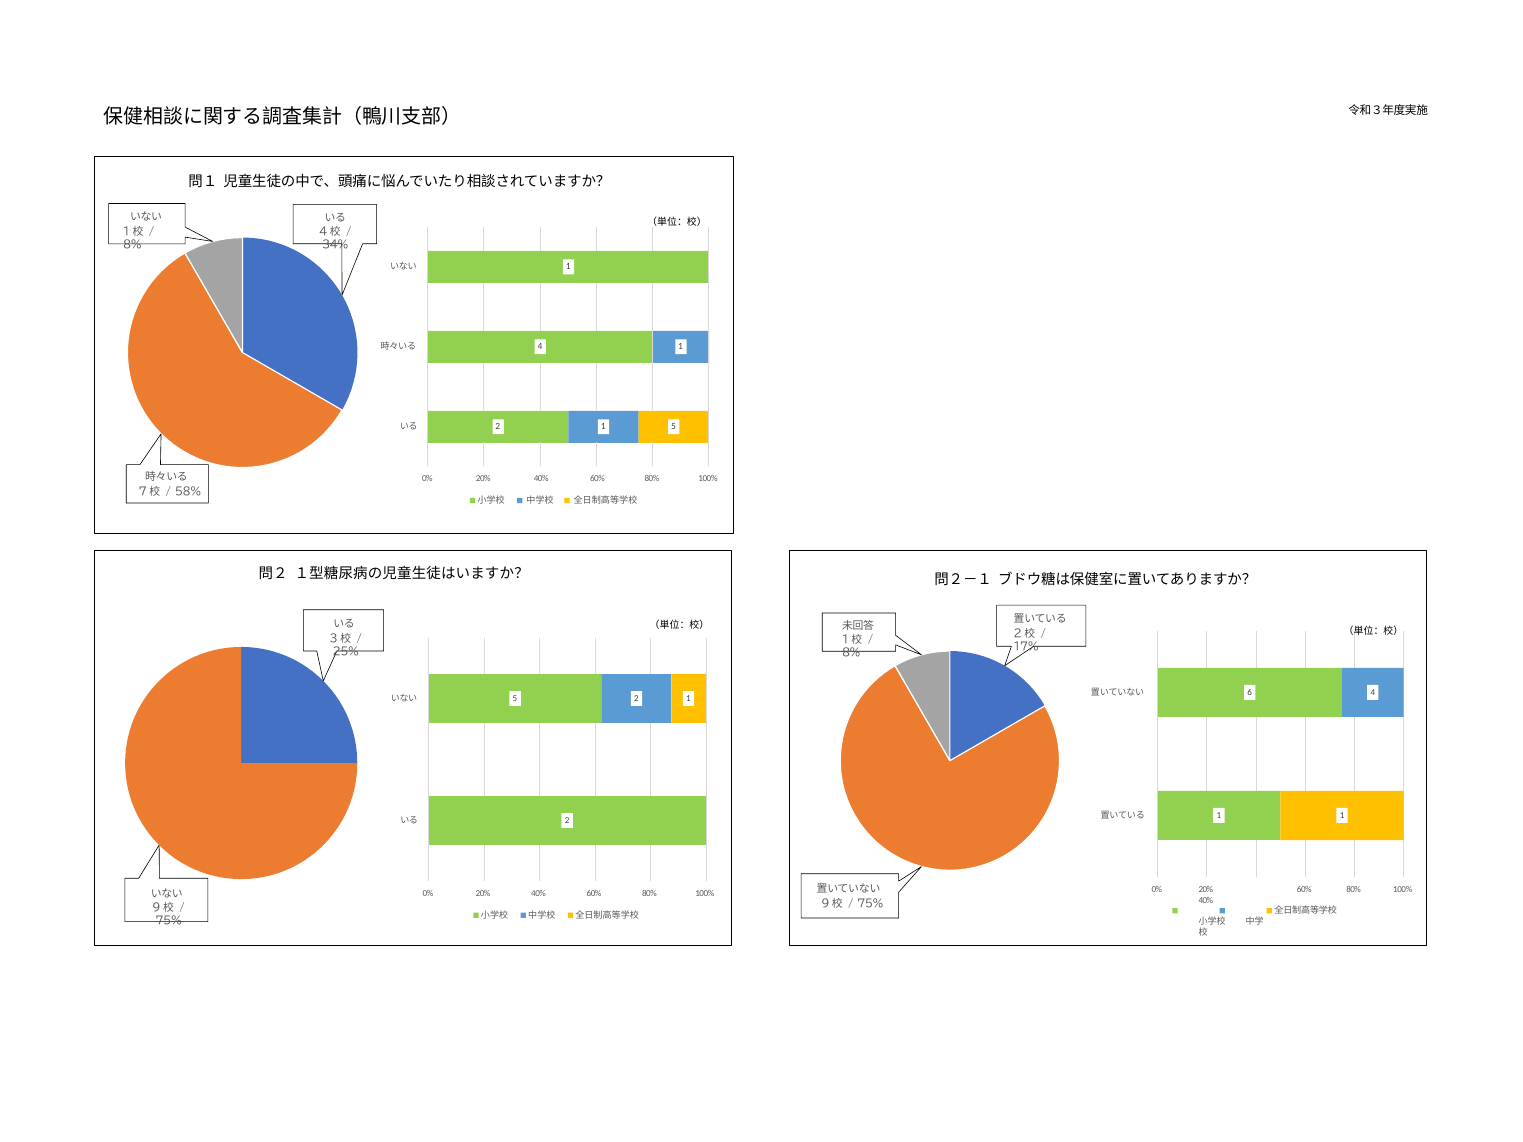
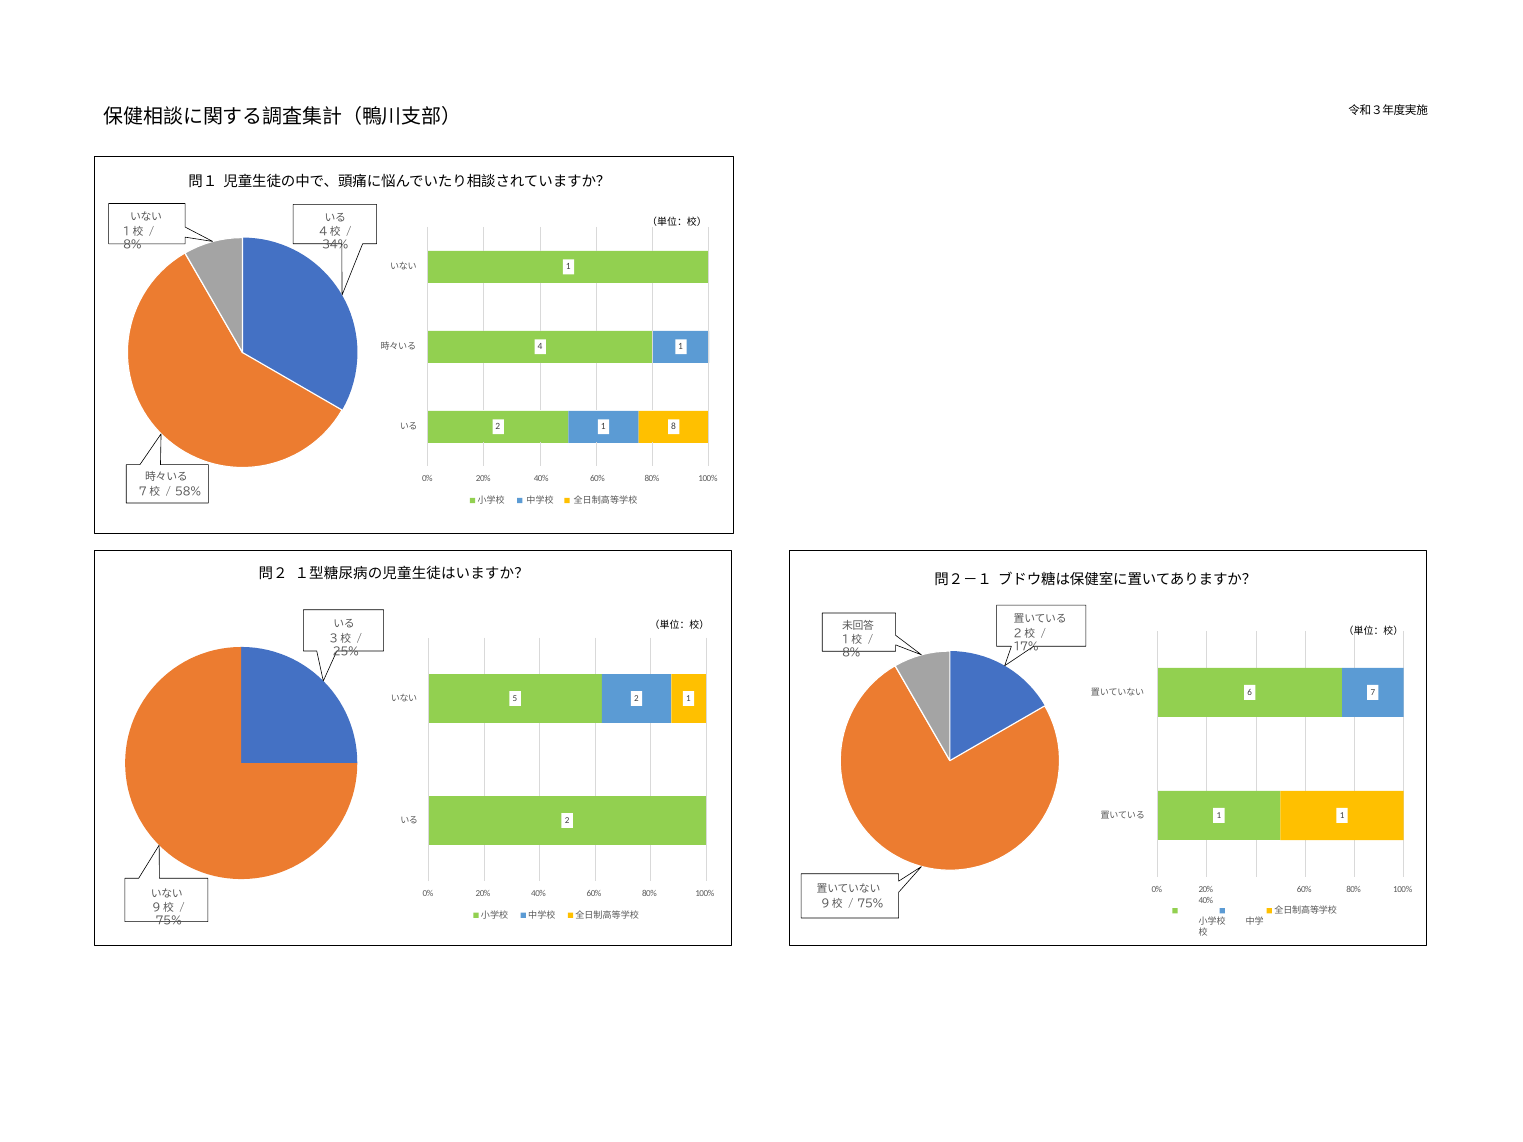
1 5: 5 -> 8 (674, 427)
6 4: 4 -> 7 (1373, 693)
